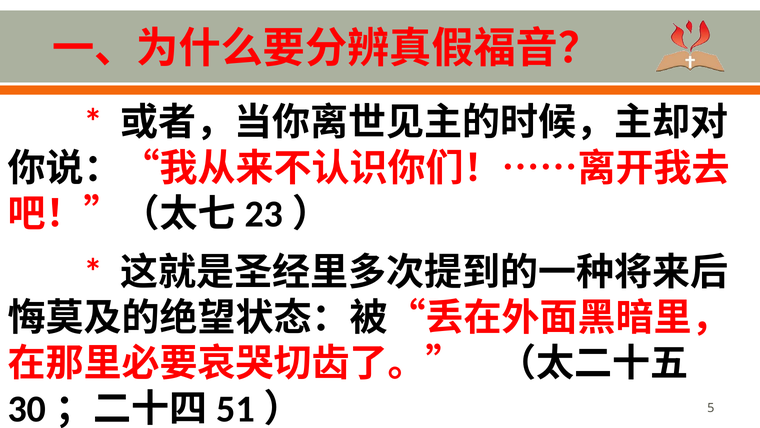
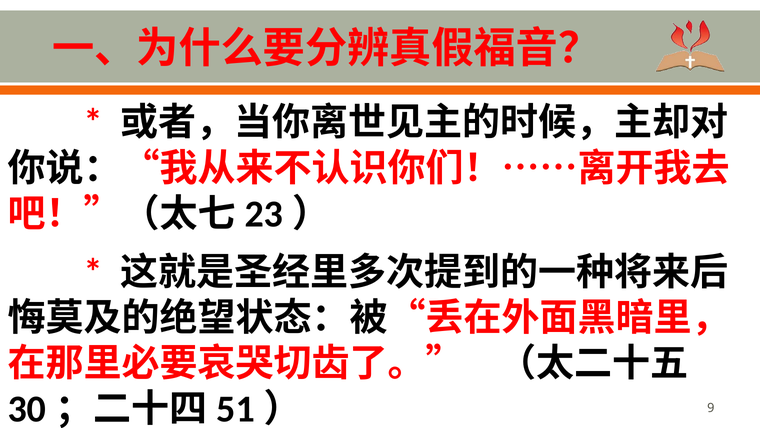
5: 5 -> 9 (711, 407)
